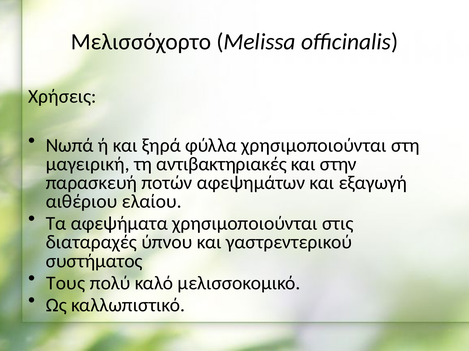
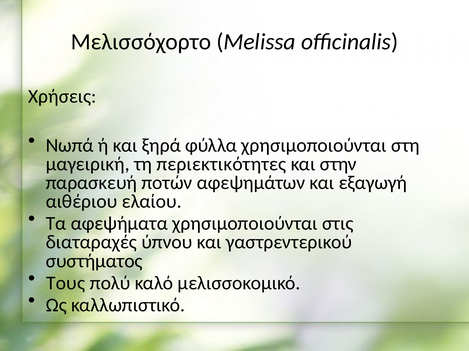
αντιβακτηριακές: αντιβακτηριακές -> περιεκτικότητες (221, 164)
